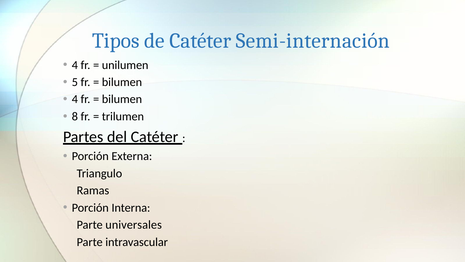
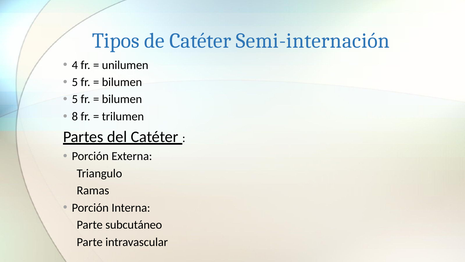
4: 4 -> 5 (75, 99)
universales: universales -> subcutáneo (134, 224)
